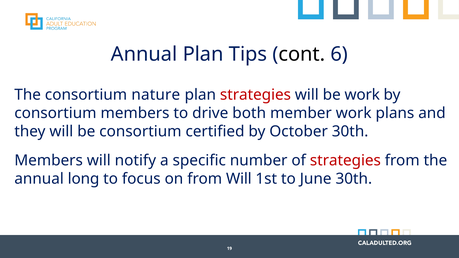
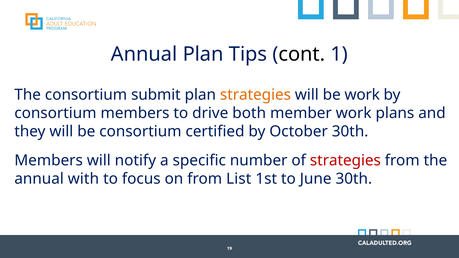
6: 6 -> 1 (339, 54)
nature: nature -> submit (156, 95)
strategies colour: red -> orange (255, 95)
long: long -> with (83, 179)
from Will: Will -> List (239, 179)
